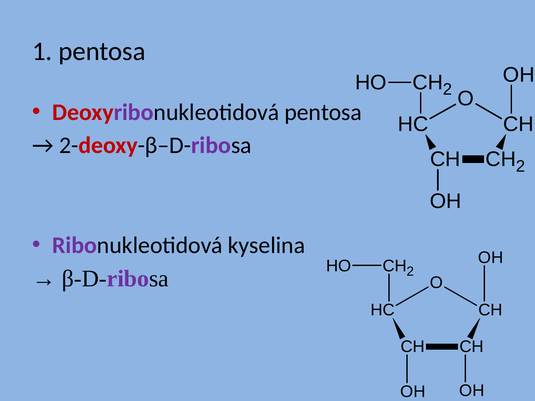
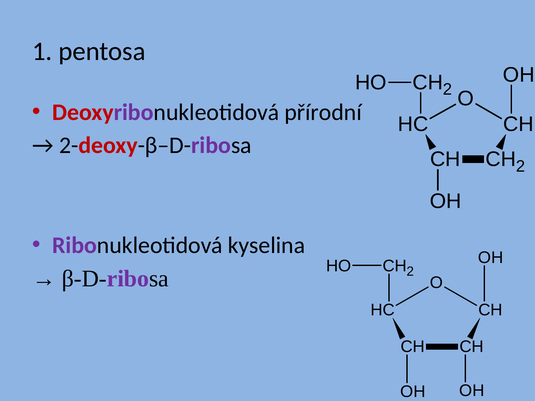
Deoxyribonukleotidová pentosa: pentosa -> přírodní (323, 112)
